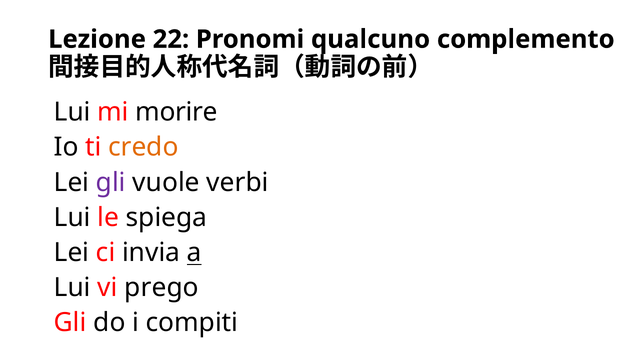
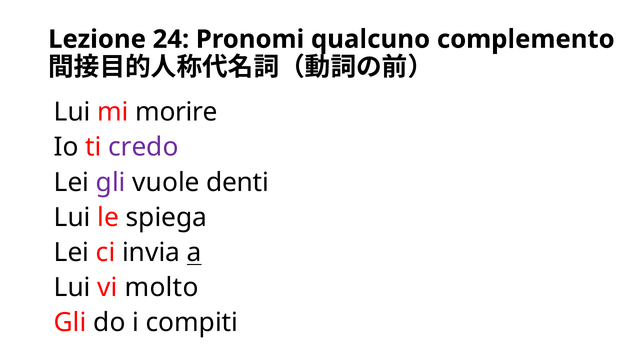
22: 22 -> 24 (171, 39)
credo colour: orange -> purple (143, 147)
verbi: verbi -> denti (238, 182)
prego: prego -> molto (162, 287)
